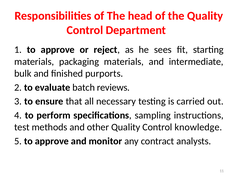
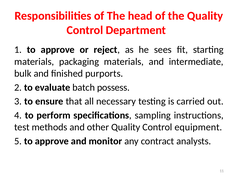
reviews: reviews -> possess (113, 87)
knowledge: knowledge -> equipment (198, 127)
